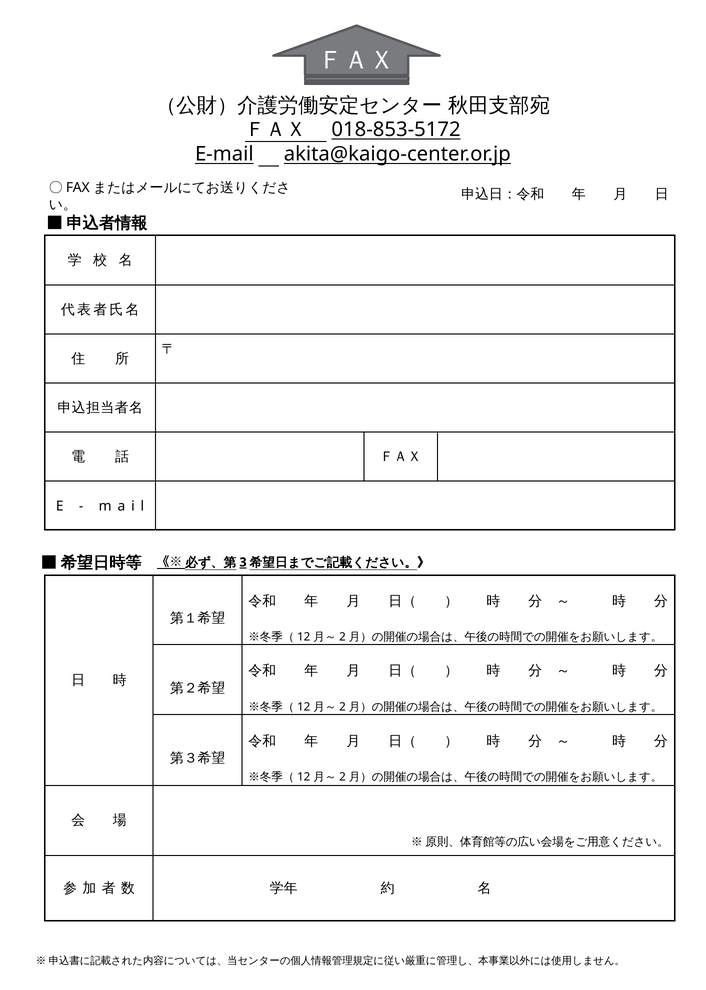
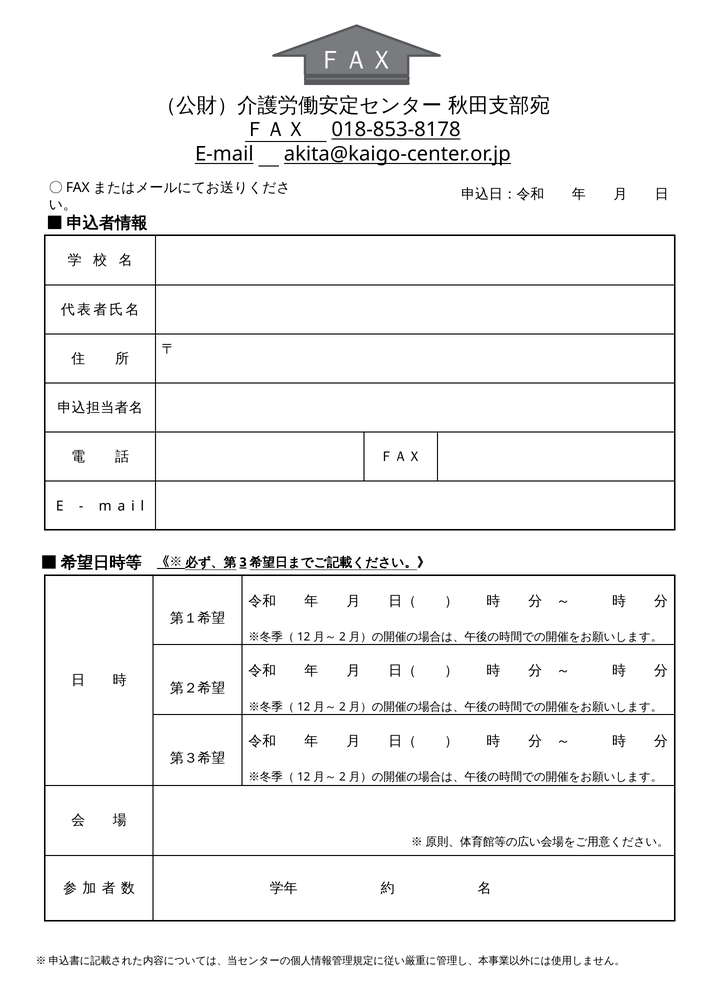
018-853-5172: 018-853-5172 -> 018-853-8178 (396, 130)
